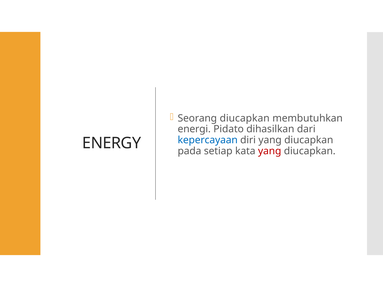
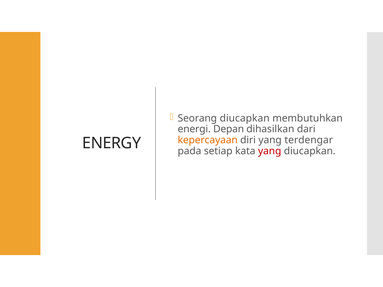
Pidato: Pidato -> Depan (229, 129)
kepercayaan colour: blue -> orange (208, 140)
diri yang diucapkan: diucapkan -> terdengar (309, 140)
